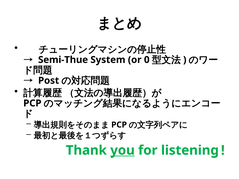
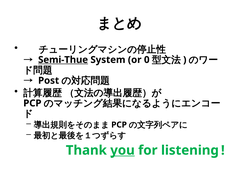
Semi-Thue underline: none -> present (63, 60)
